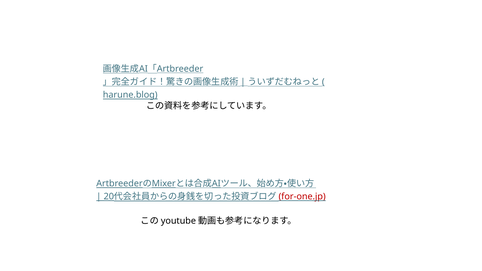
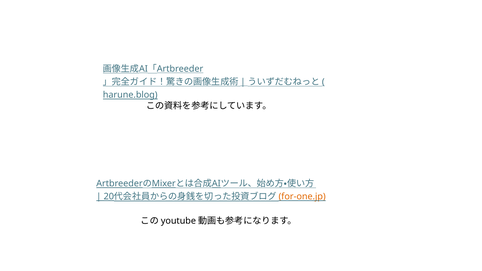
for-one.jp colour: red -> orange (302, 197)
